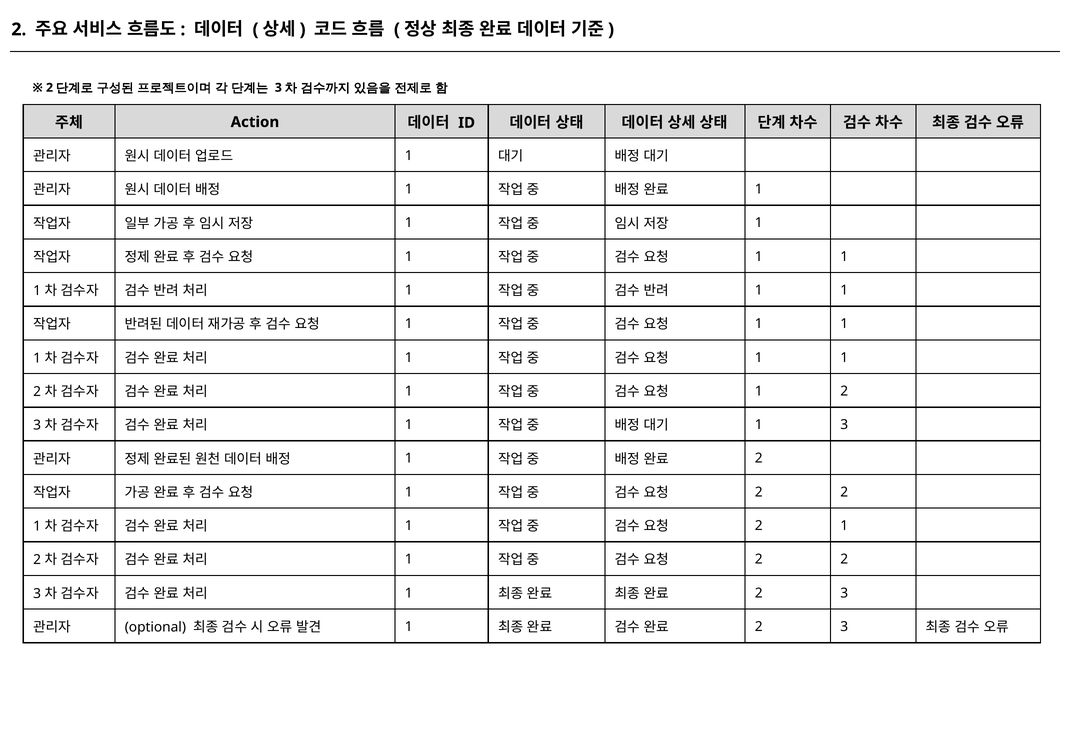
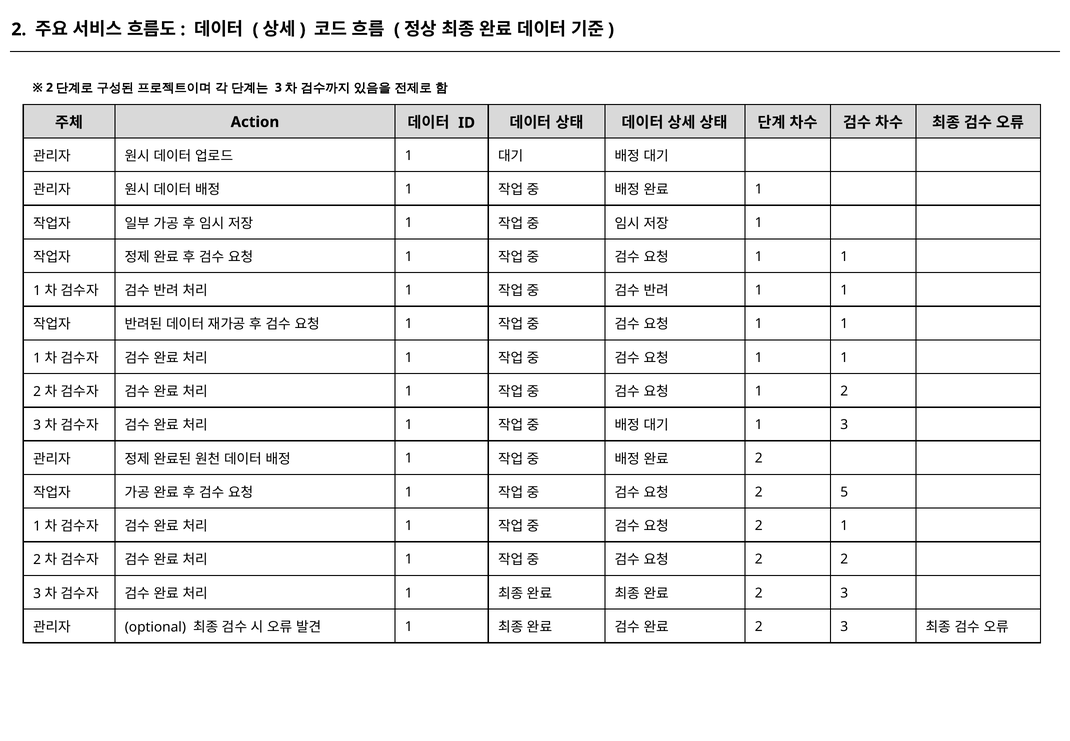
2: 2 -> 5 (844, 492)
